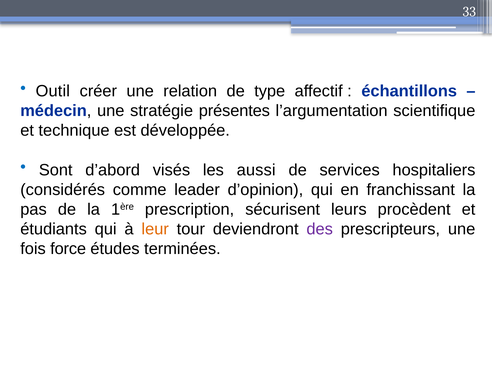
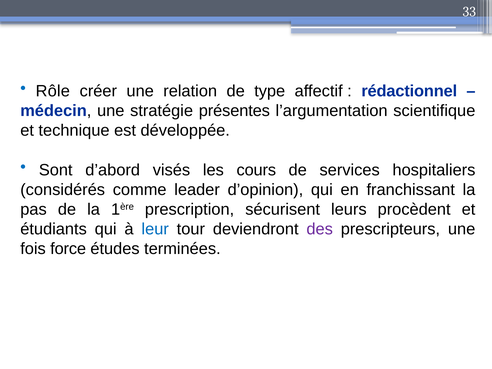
Outil: Outil -> Rôle (53, 91)
échantillons: échantillons -> rédactionnel (409, 91)
aussi: aussi -> cours (256, 170)
leur colour: orange -> blue (155, 229)
